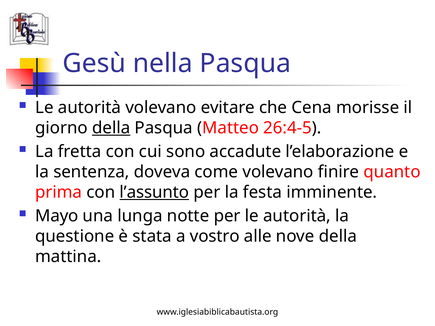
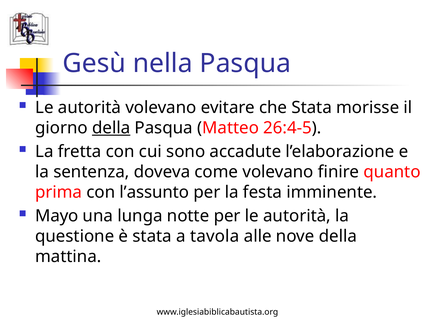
che Cena: Cena -> Stata (312, 108)
l’assunto underline: present -> none (154, 192)
vostro: vostro -> tavola (215, 236)
